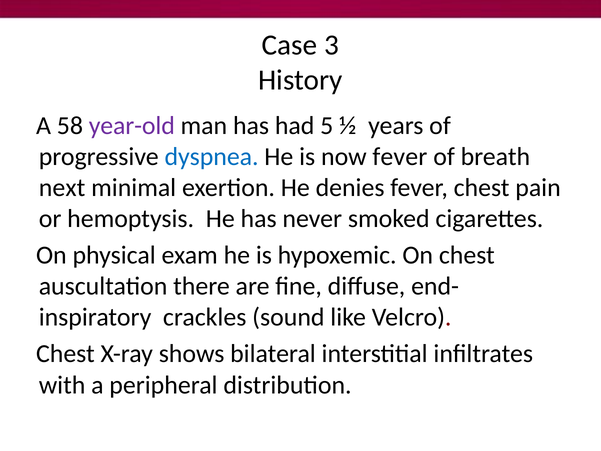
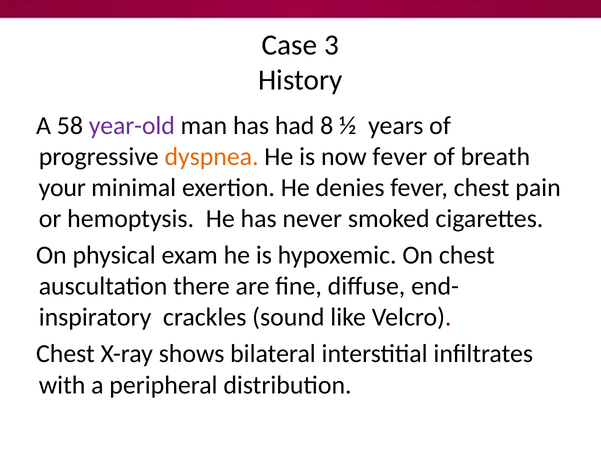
5: 5 -> 8 (327, 126)
dyspnea colour: blue -> orange (212, 157)
next: next -> your (62, 188)
